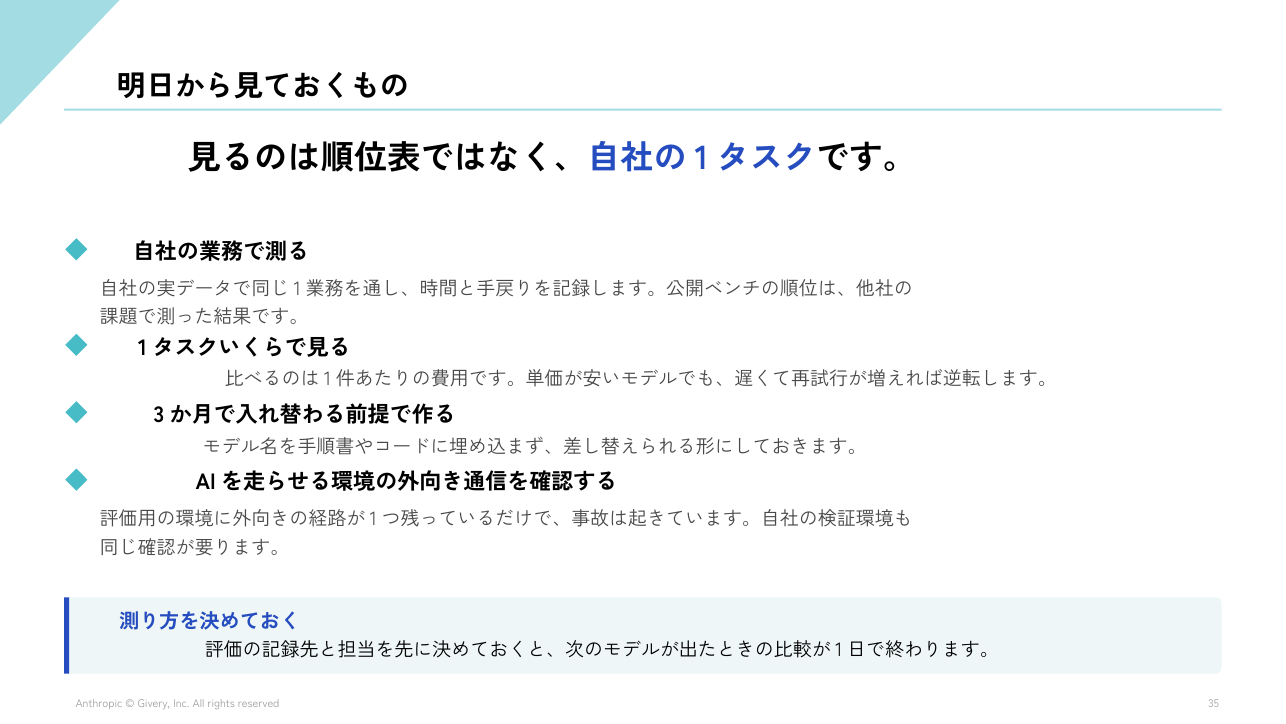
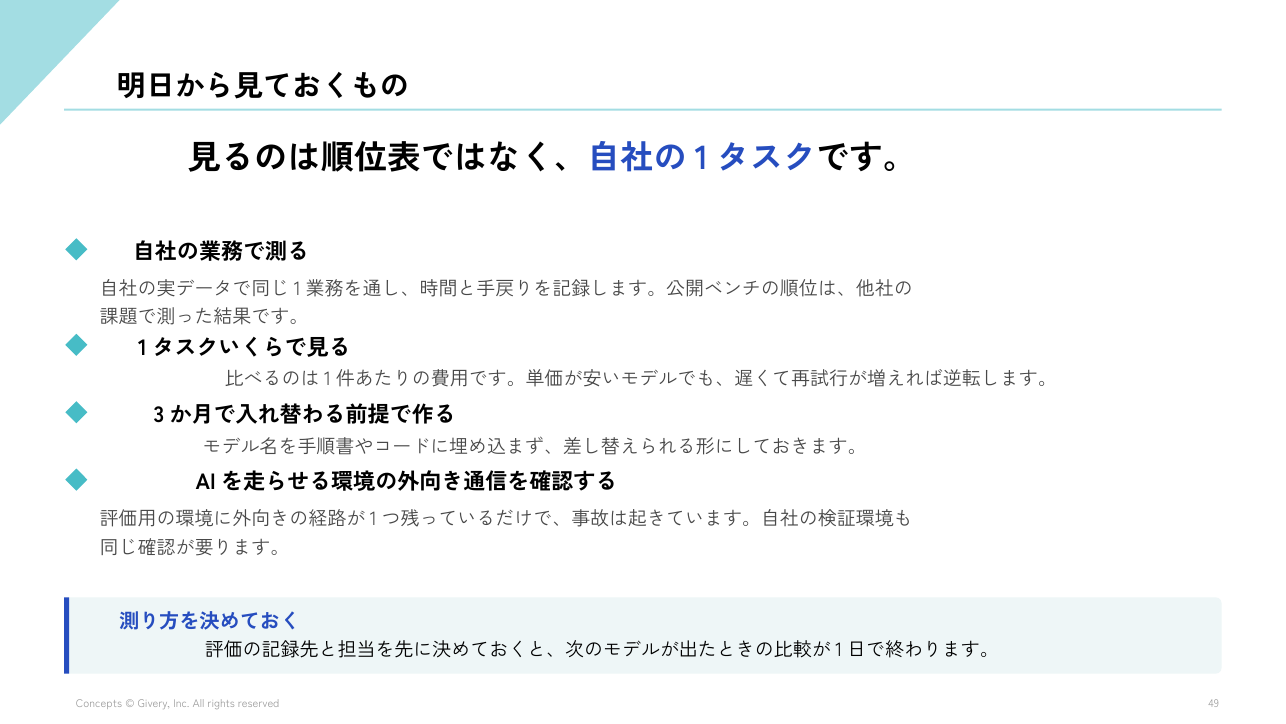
Anthropic: Anthropic -> Concepts (99, 703)
35: 35 -> 49 (1214, 703)
